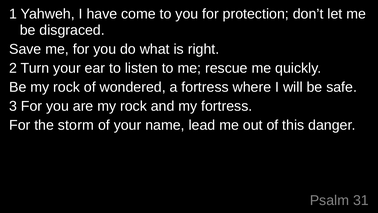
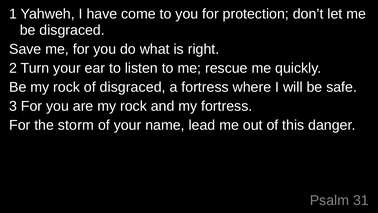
of wondered: wondered -> disgraced (133, 87)
